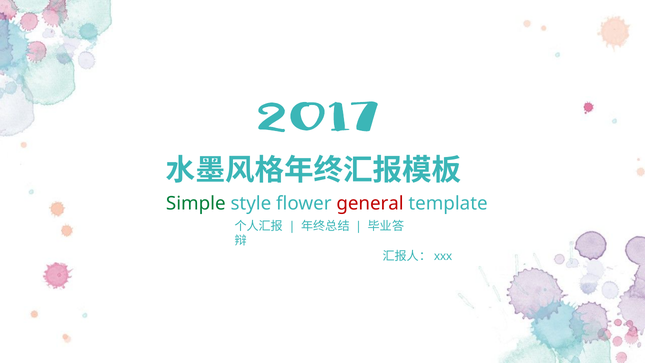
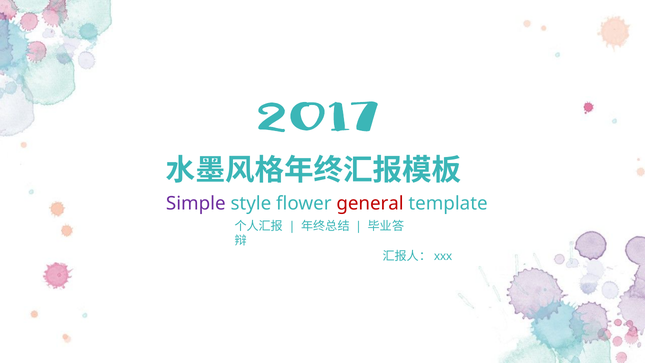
Simple colour: green -> purple (196, 203)
